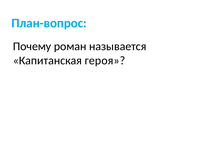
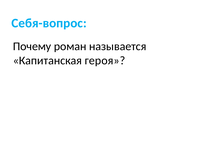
План-вопрос: План-вопрос -> Себя-вопрос (49, 23)
